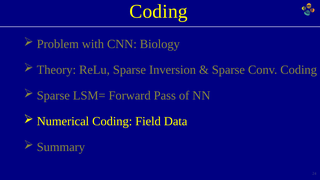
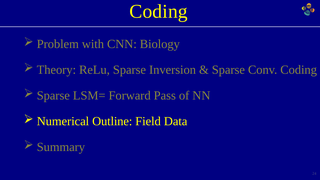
Numerical Coding: Coding -> Outline (112, 121)
